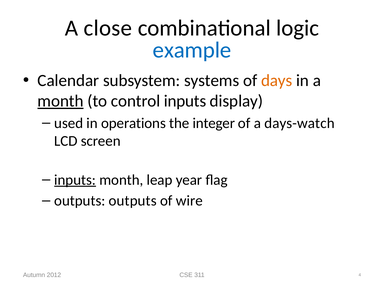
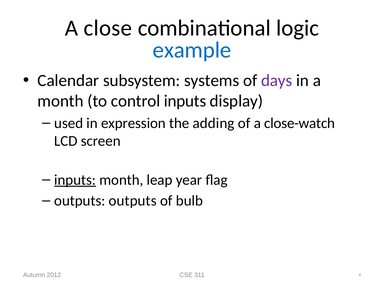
days colour: orange -> purple (277, 81)
month underline: present -> none (61, 101)
operations: operations -> expression (133, 123)
integer: integer -> adding (214, 123)
days-watch: days-watch -> close-watch (300, 123)
wire: wire -> bulb (189, 201)
